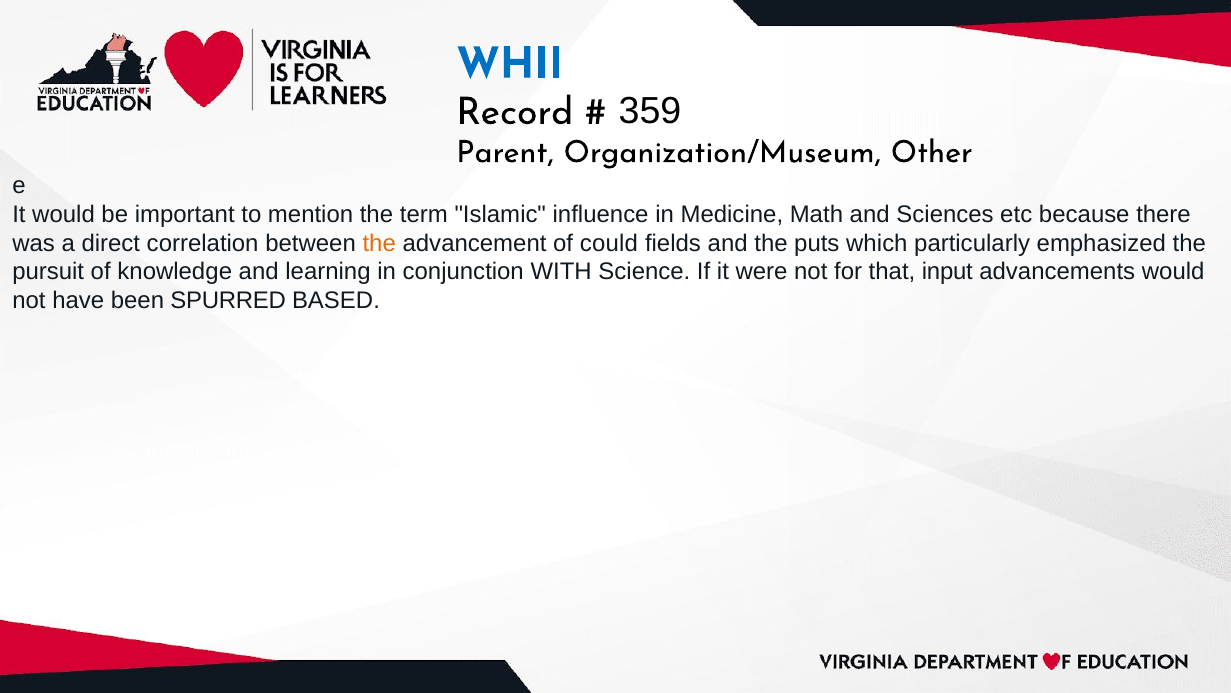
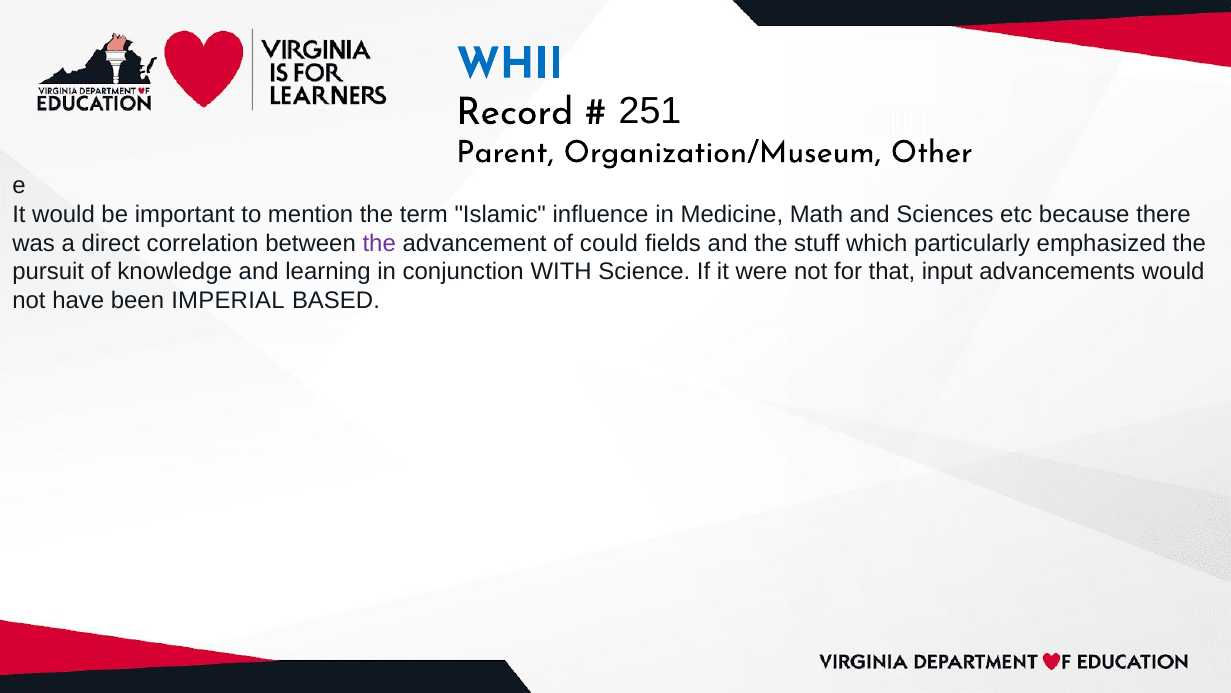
359: 359 -> 251 (650, 111)
the colour: orange -> purple (379, 243)
puts: puts -> stuff (817, 243)
SPURRED: SPURRED -> IMPERIAL (228, 300)
